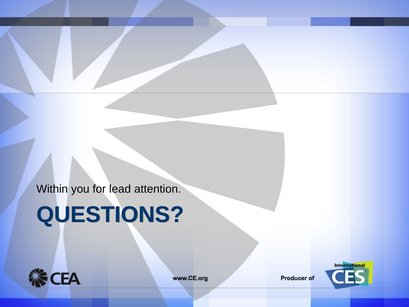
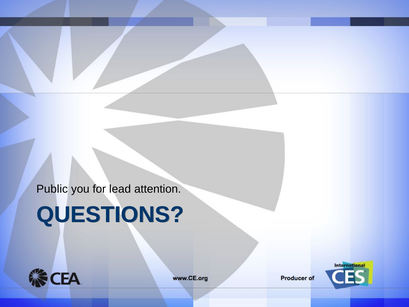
Within: Within -> Public (52, 189)
